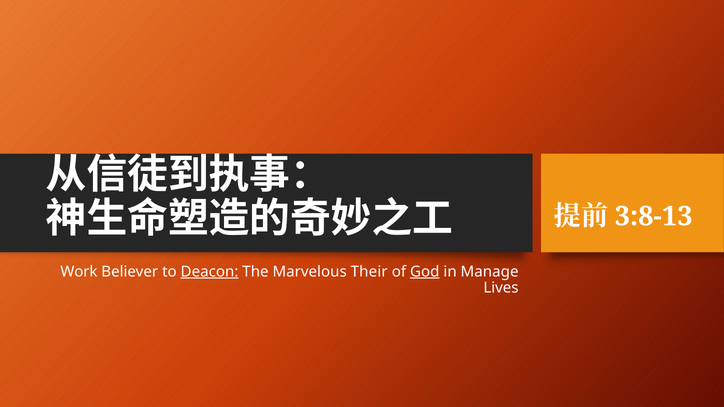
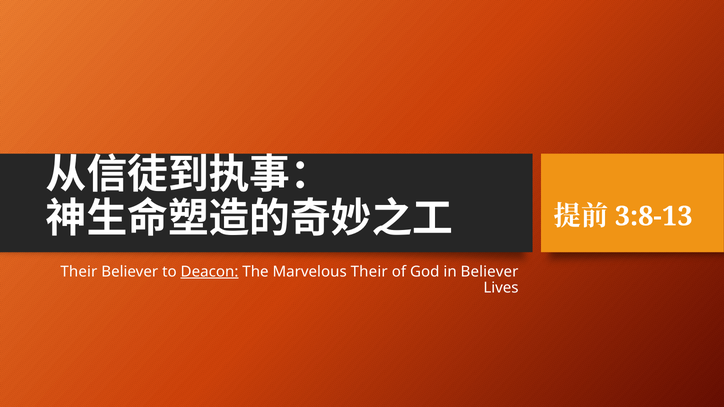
Work: Work -> Their (79, 272)
God underline: present -> none (425, 272)
in Manage: Manage -> Believer (490, 272)
